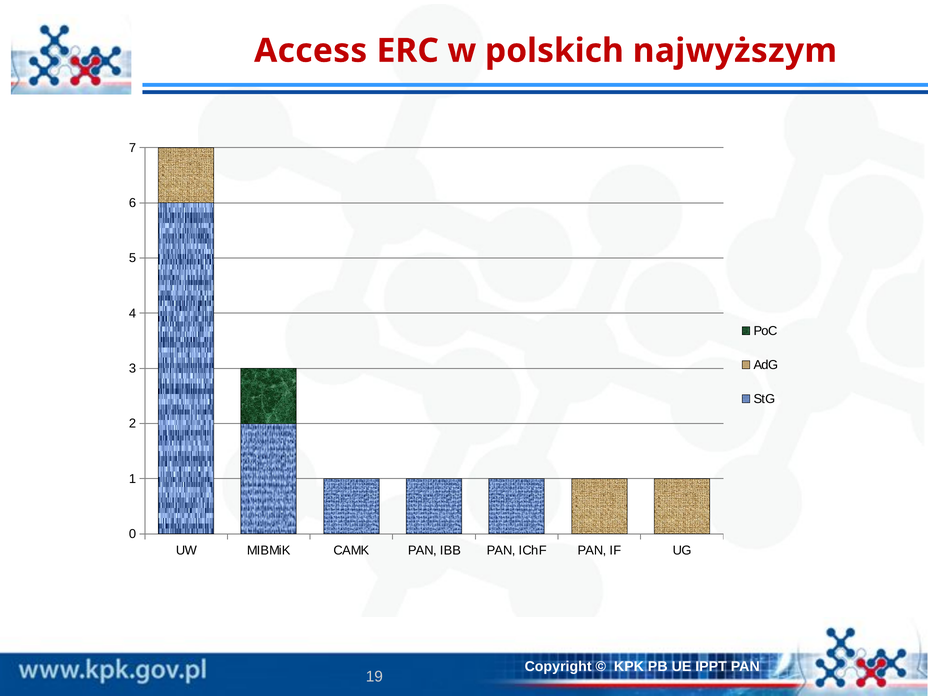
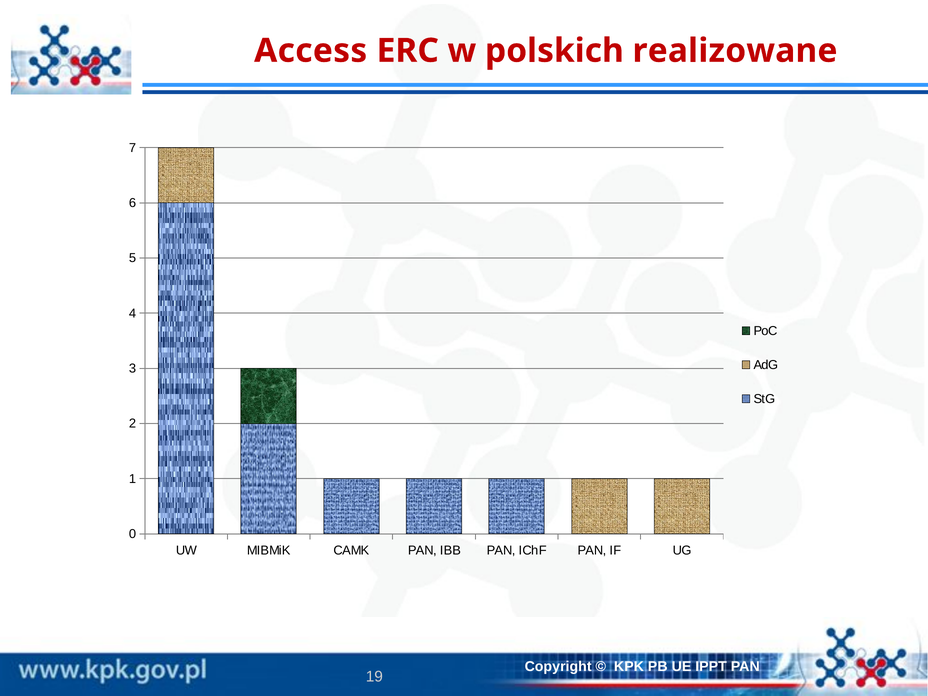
najwyższym: najwyższym -> realizowane (735, 51)
